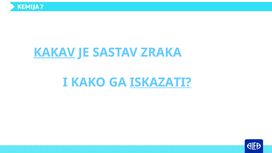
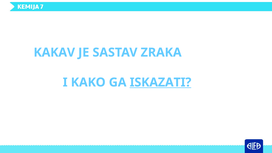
KAKAV underline: present -> none (54, 52)
